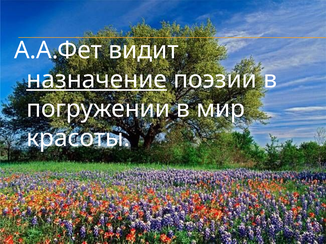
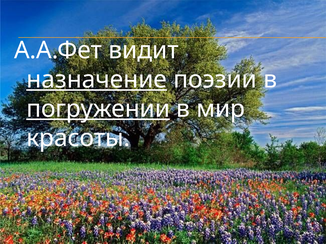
погружении underline: none -> present (98, 109)
